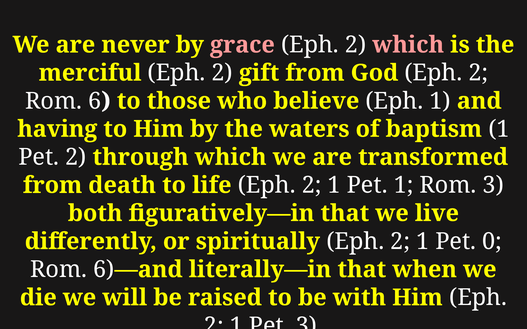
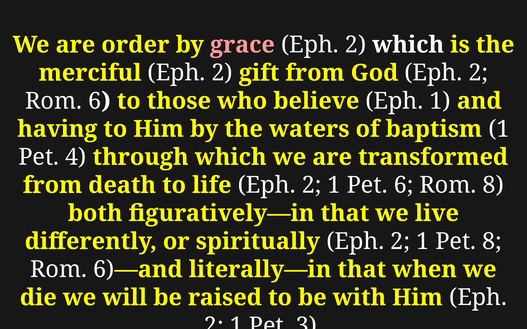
never: never -> order (135, 45)
which colour: pink -> white (408, 45)
Pet 2: 2 -> 4 (76, 157)
Pet 1: 1 -> 6 (404, 185)
Rom 3: 3 -> 8 (493, 185)
Pet 0: 0 -> 8 (492, 242)
